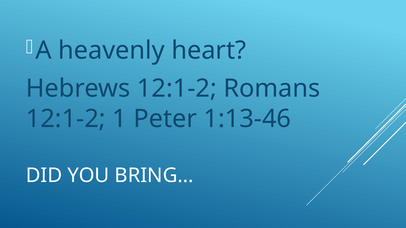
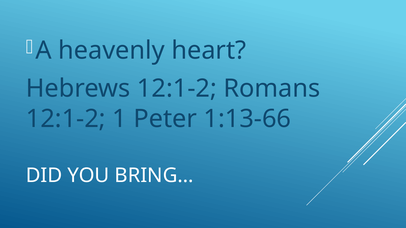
1:13-46: 1:13-46 -> 1:13-66 (247, 119)
